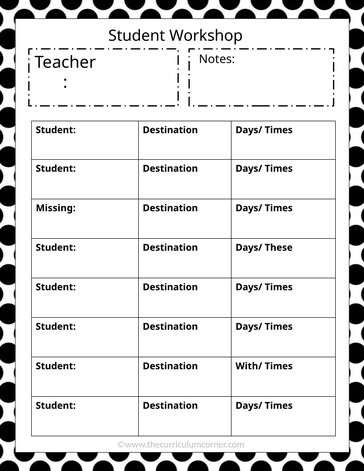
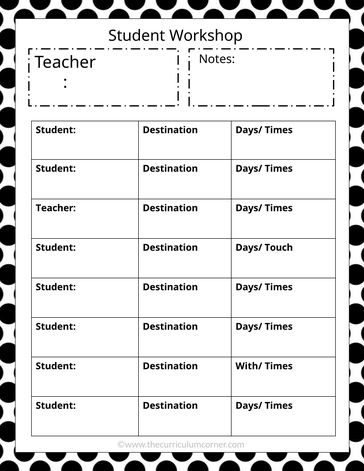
Missing: Missing -> Teacher (56, 208)
These: These -> Touch (279, 248)
